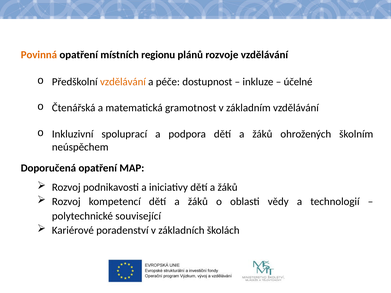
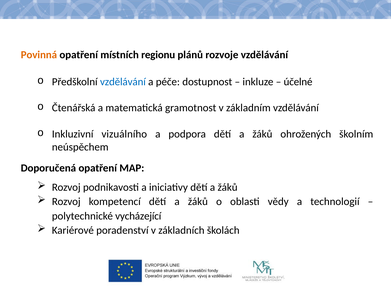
vzdělávání colour: orange -> blue (123, 82)
spoluprací: spoluprací -> vizuálního (124, 134)
související: související -> vycházející (138, 216)
